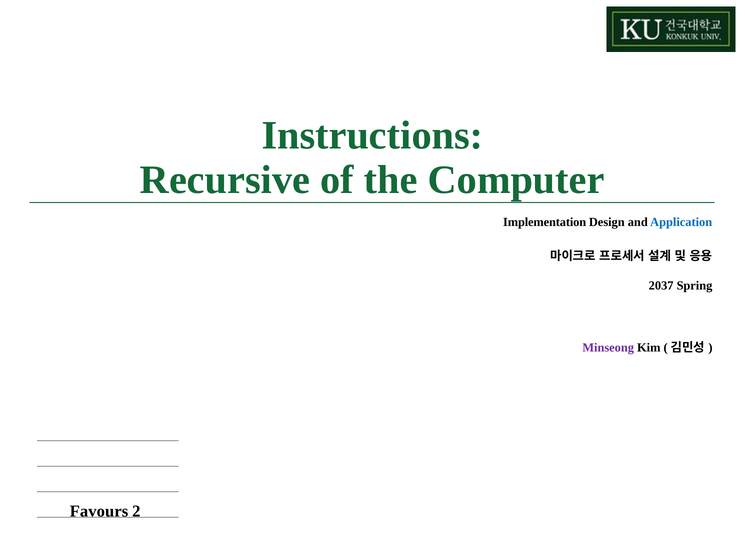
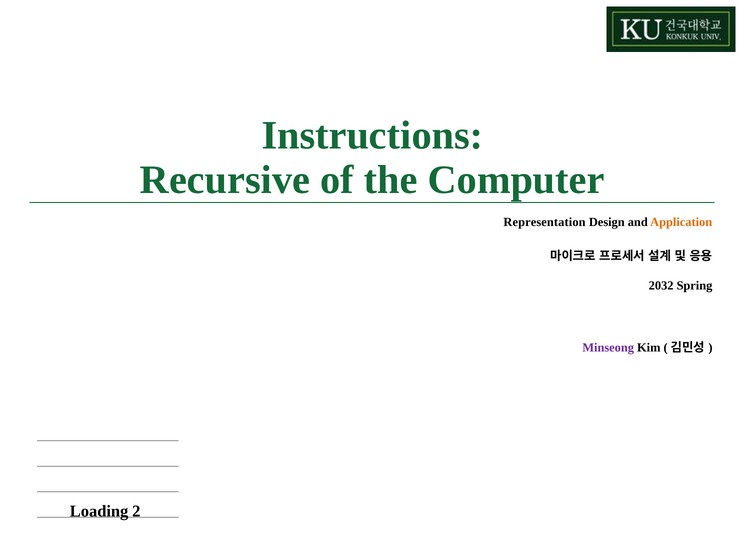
Implementation: Implementation -> Representation (545, 222)
Application colour: blue -> orange (681, 222)
2037: 2037 -> 2032 (661, 285)
Favours: Favours -> Loading (99, 511)
